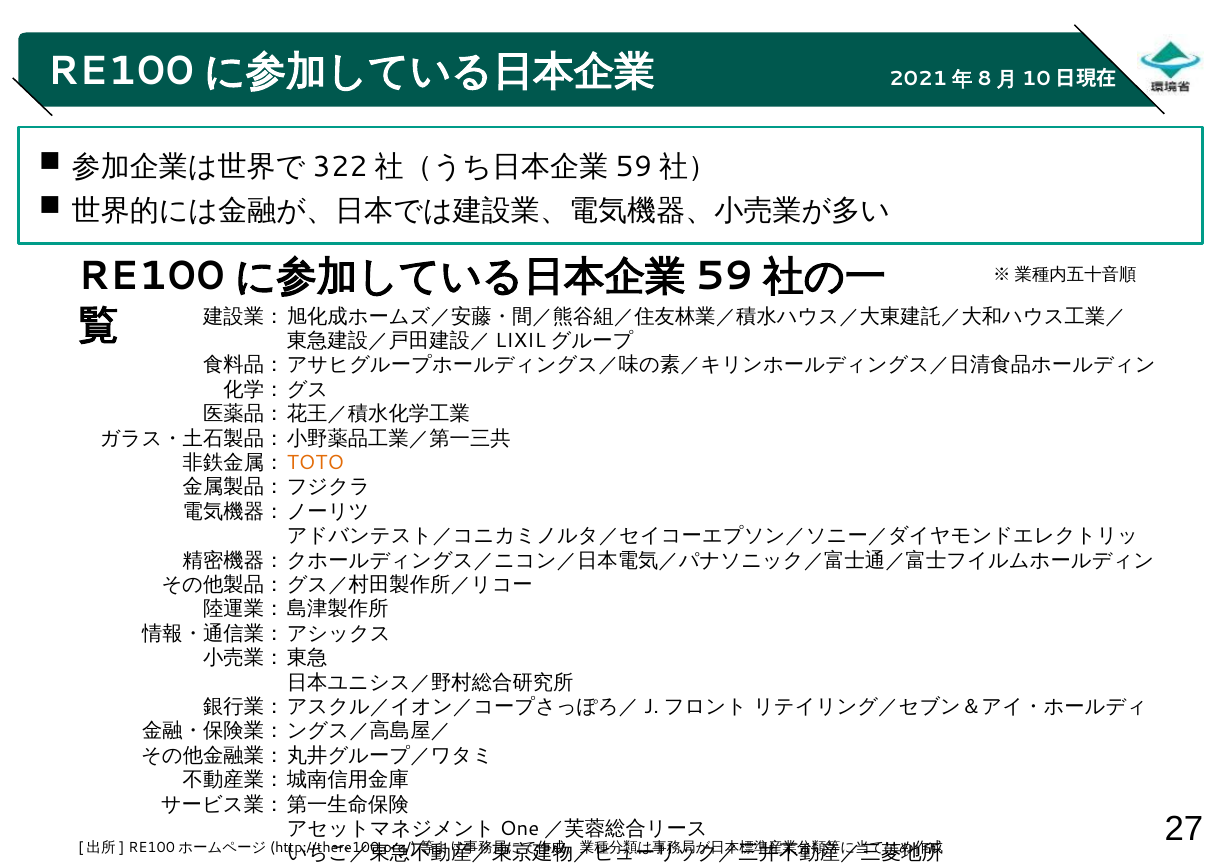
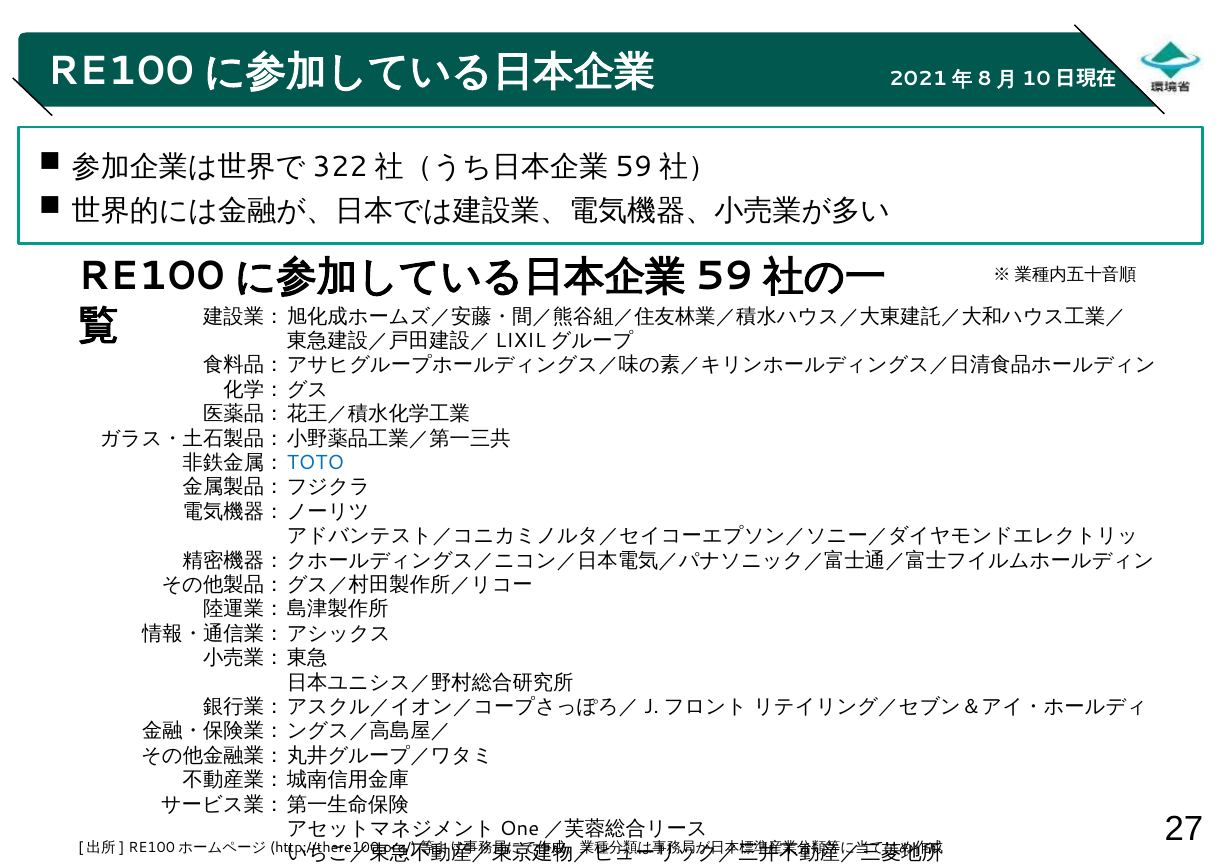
TOTO colour: orange -> blue (315, 462)
